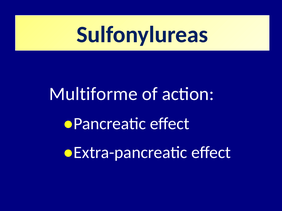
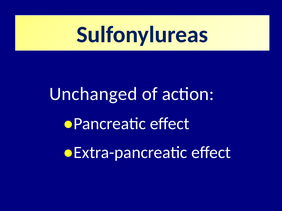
Multiforme: Multiforme -> Unchanged (93, 94)
